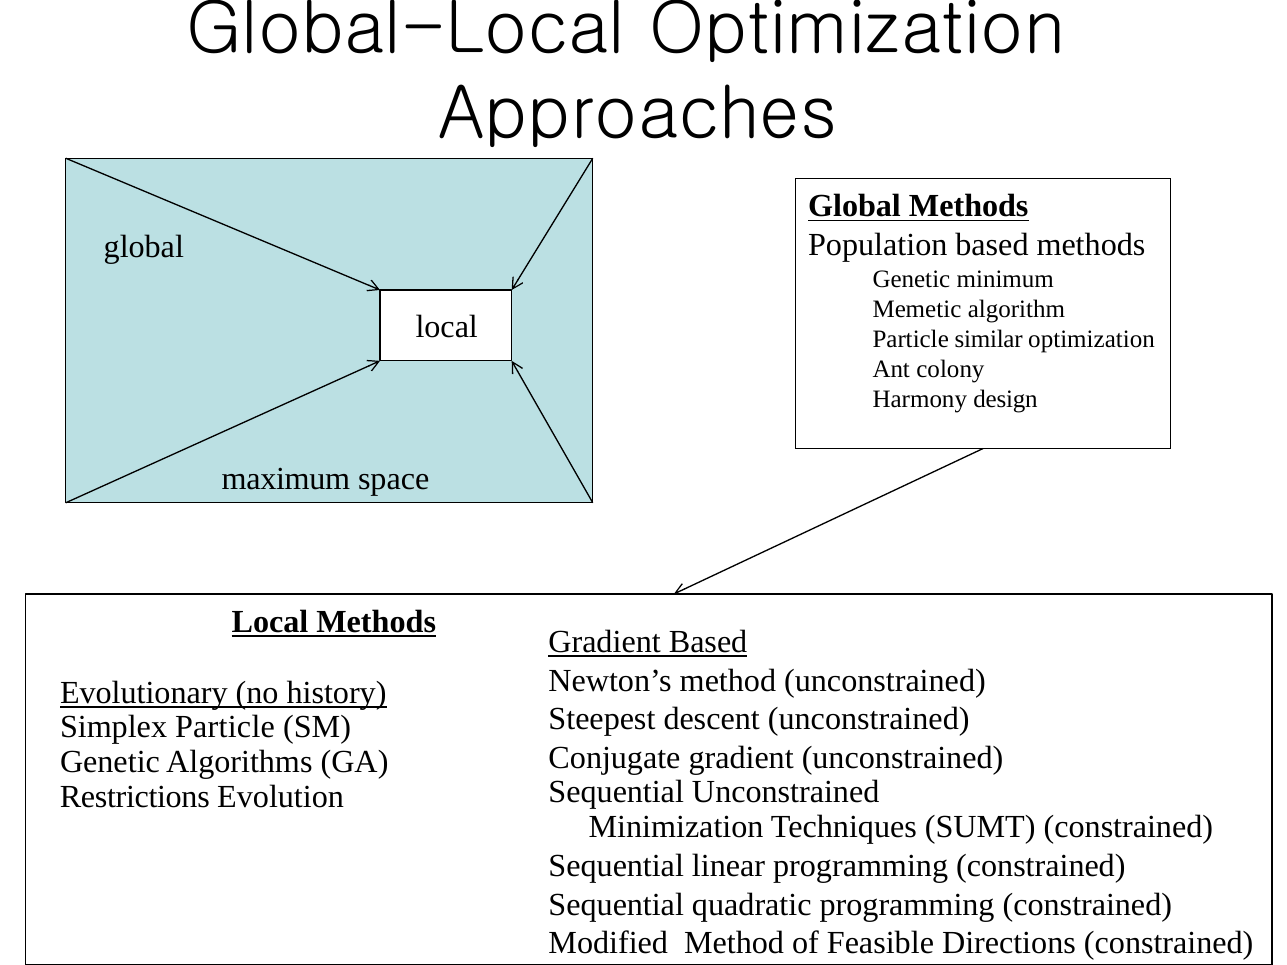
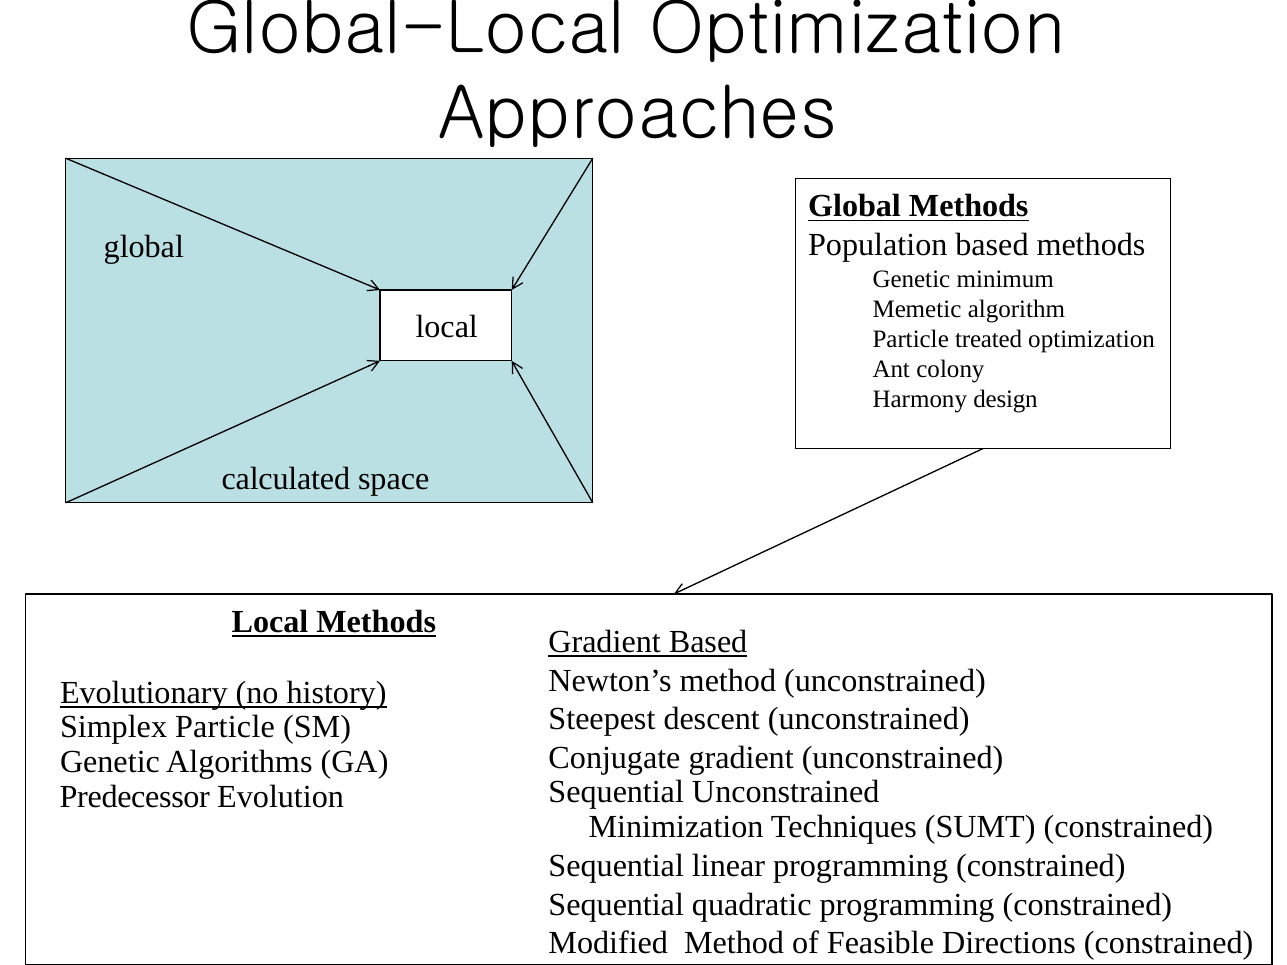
similar: similar -> treated (989, 339)
maximum: maximum -> calculated (286, 479)
Restrictions: Restrictions -> Predecessor (135, 797)
